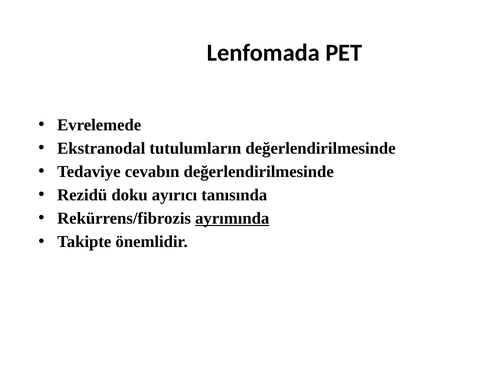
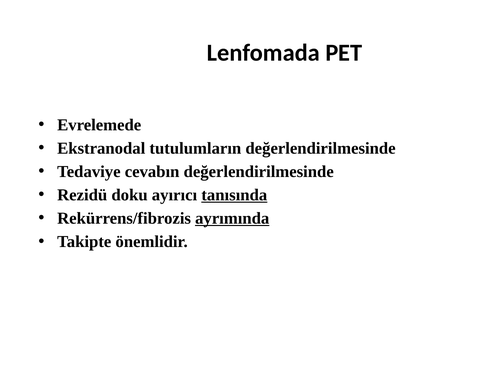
tanısında underline: none -> present (234, 195)
